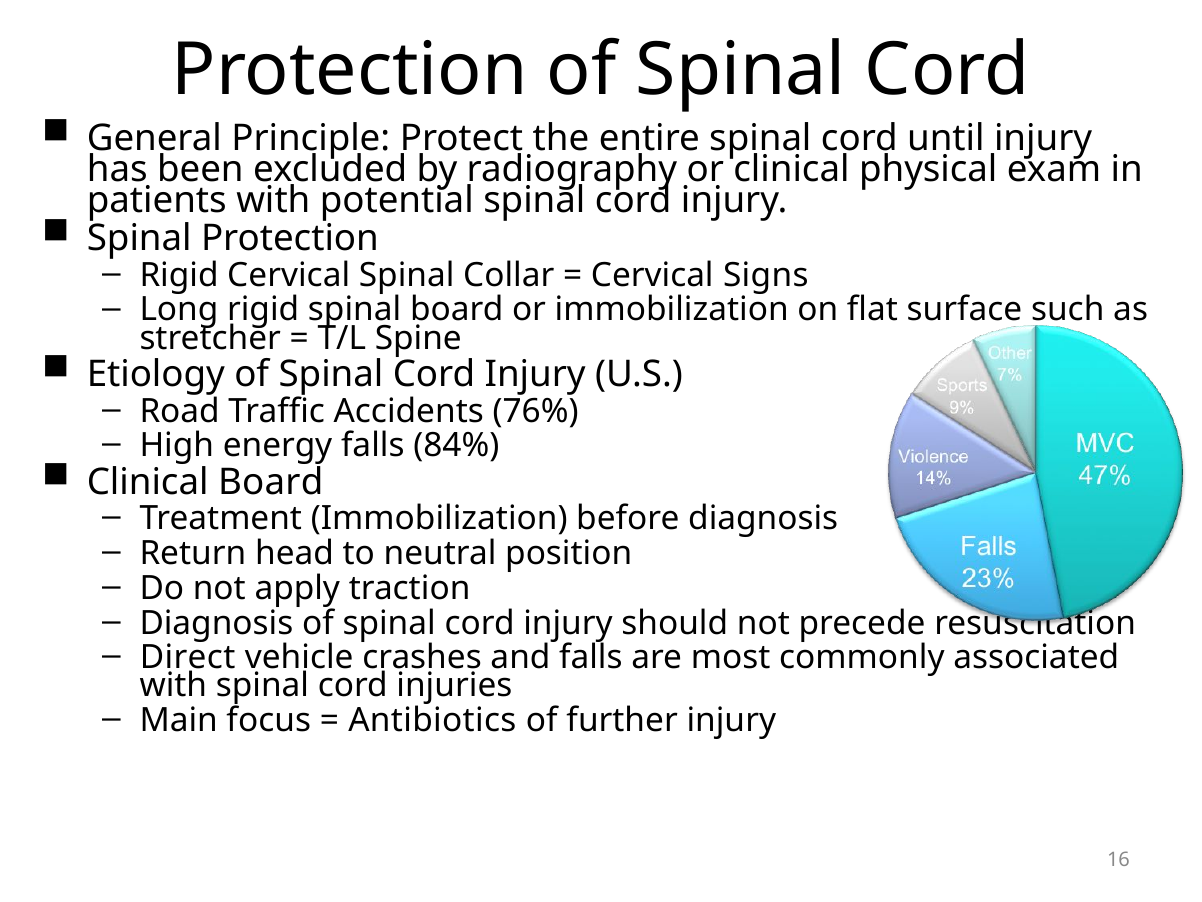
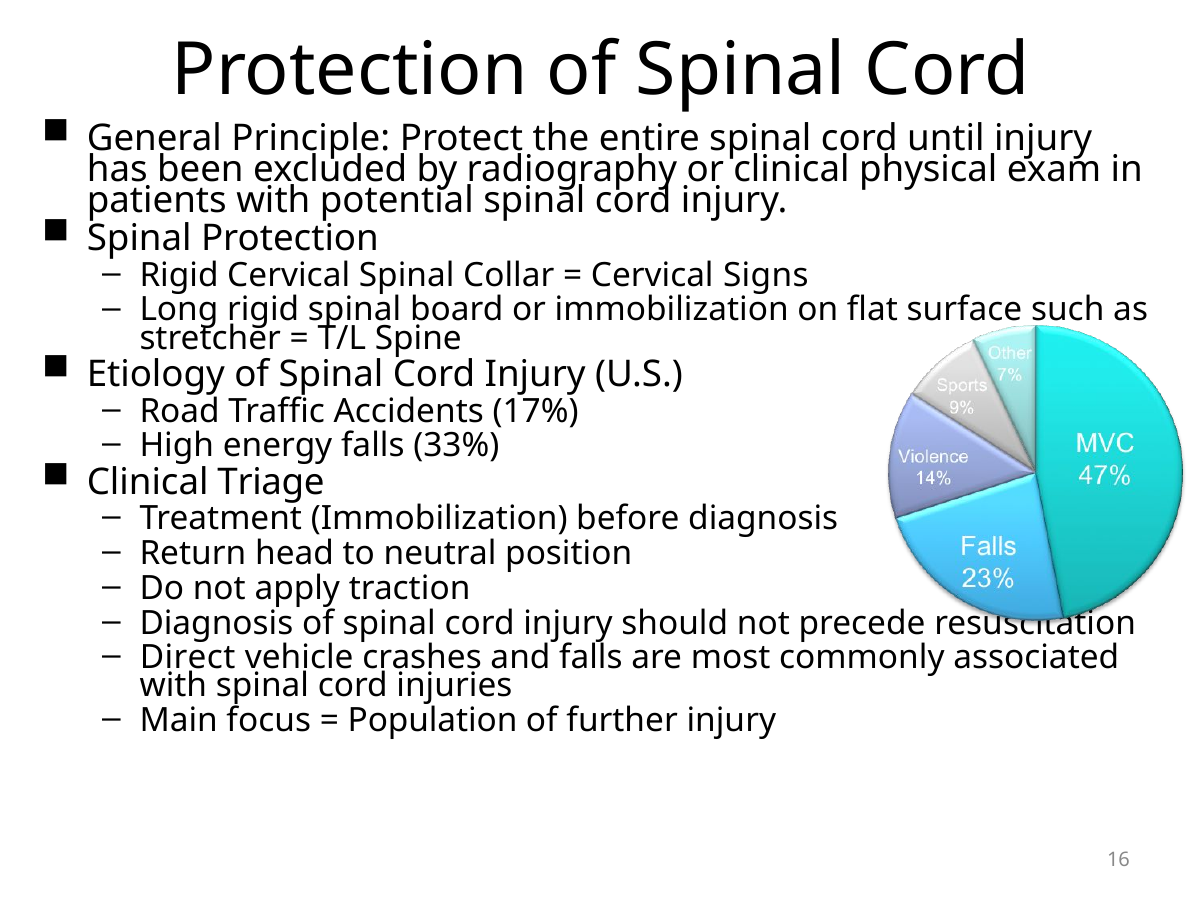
76%: 76% -> 17% (536, 411)
84%: 84% -> 33% (456, 445)
Clinical Board: Board -> Triage (271, 482)
Antibiotics: Antibiotics -> Population (433, 720)
